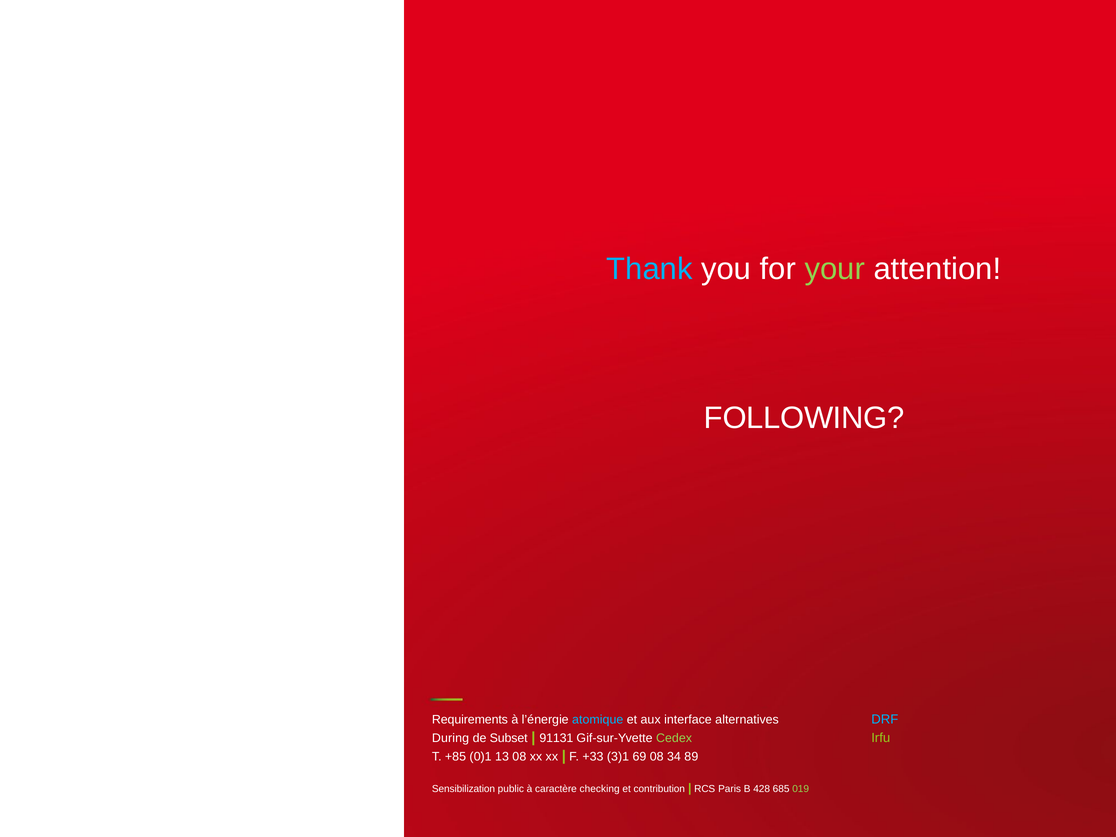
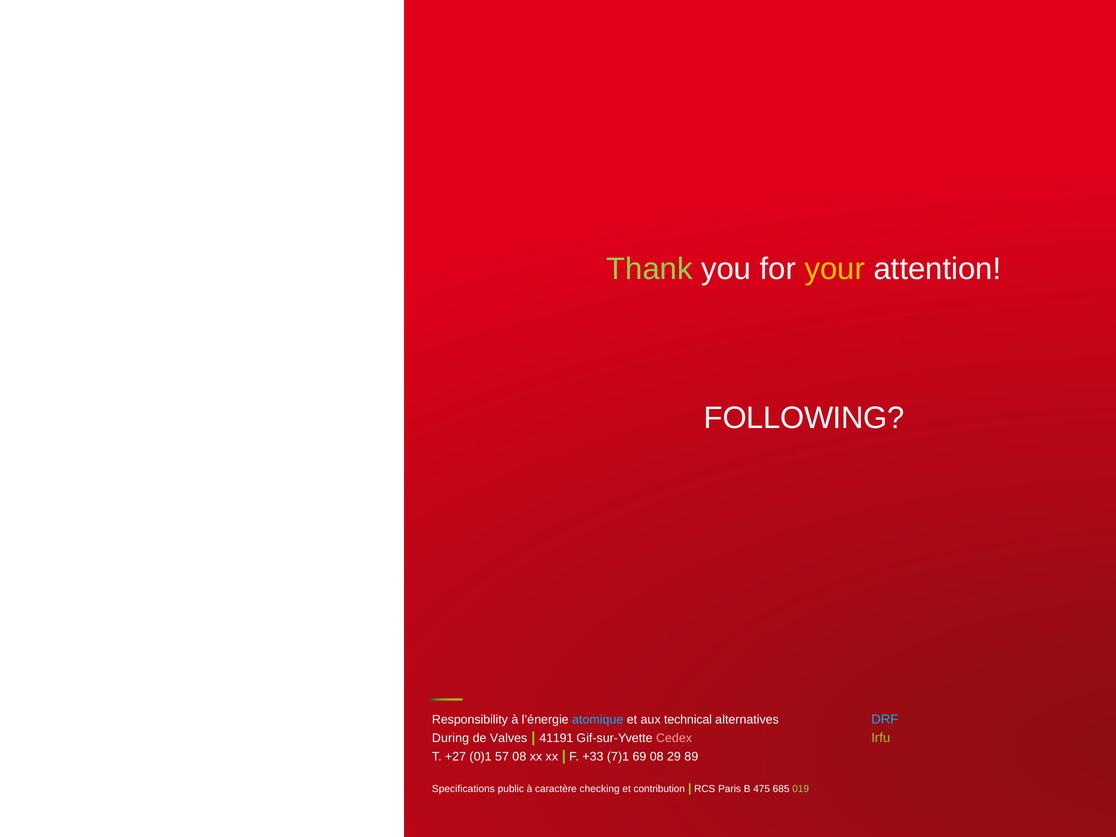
Thank colour: light blue -> light green (650, 269)
your colour: light green -> yellow (835, 269)
Requirements: Requirements -> Responsibility (470, 720)
interface: interface -> technical (688, 720)
Subset: Subset -> Valves (509, 738)
91131: 91131 -> 41191 (556, 738)
Cedex colour: light green -> pink (674, 738)
+85: +85 -> +27 (456, 757)
13: 13 -> 57 (502, 757)
3)1: 3)1 -> 7)1 (618, 757)
34: 34 -> 29 (674, 757)
Sensibilization: Sensibilization -> Specifications (463, 789)
428: 428 -> 475 (762, 789)
